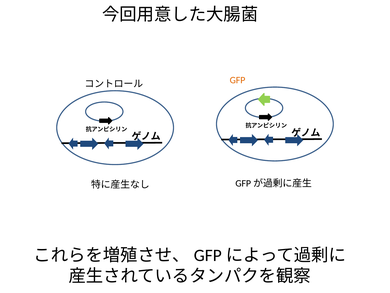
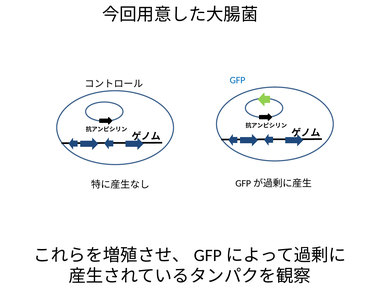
GFP colour: orange -> blue (238, 80)
